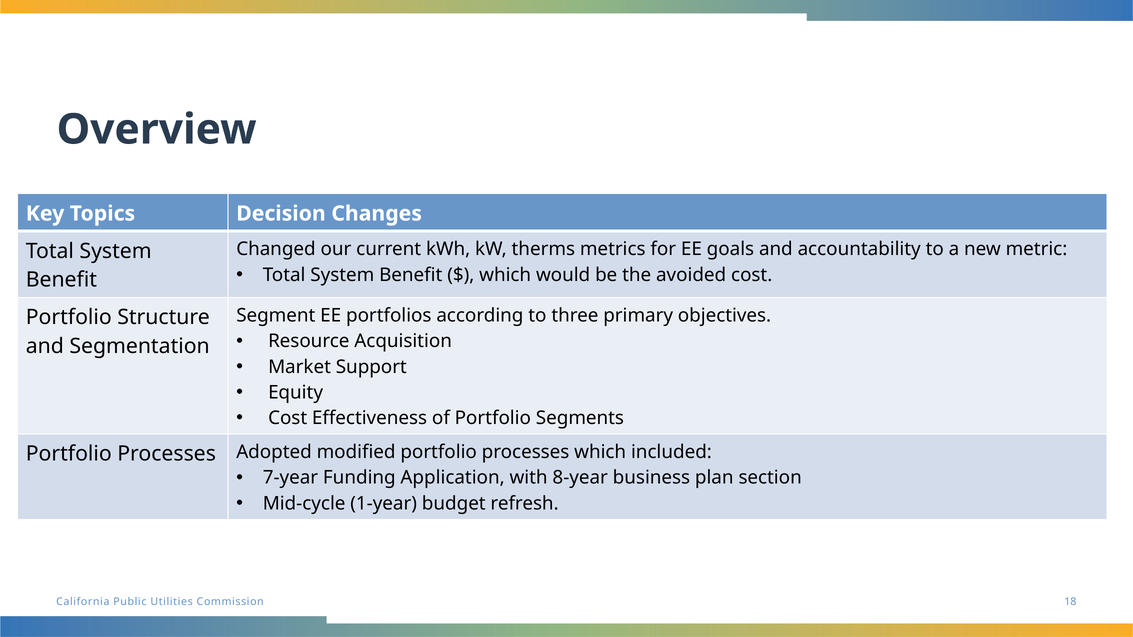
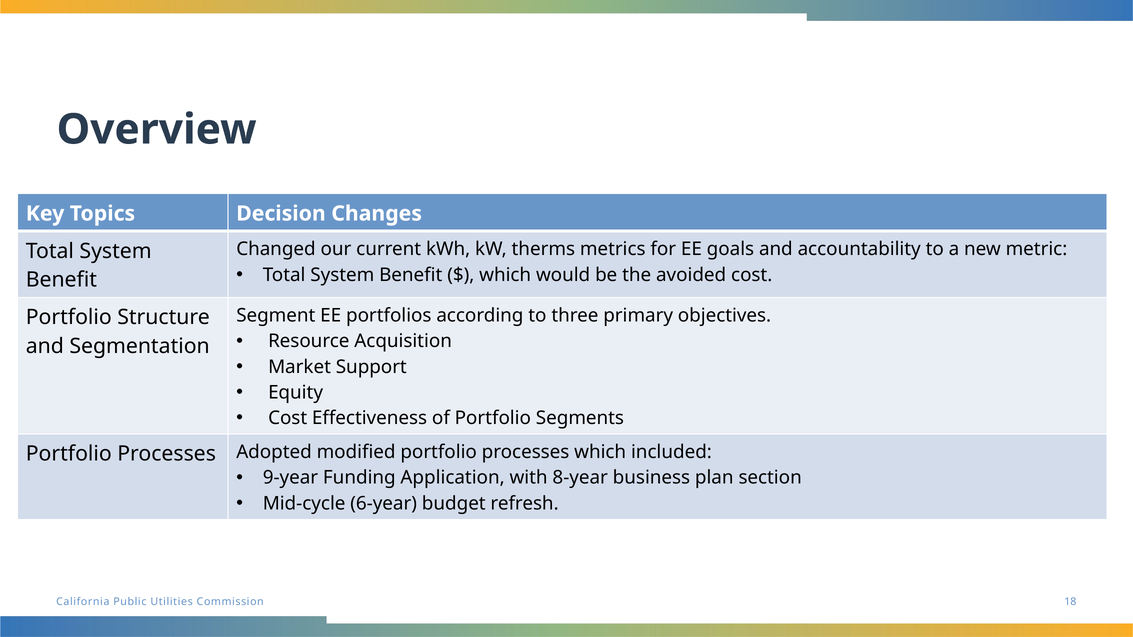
7-year: 7-year -> 9-year (290, 478)
1-year: 1-year -> 6-year (384, 504)
